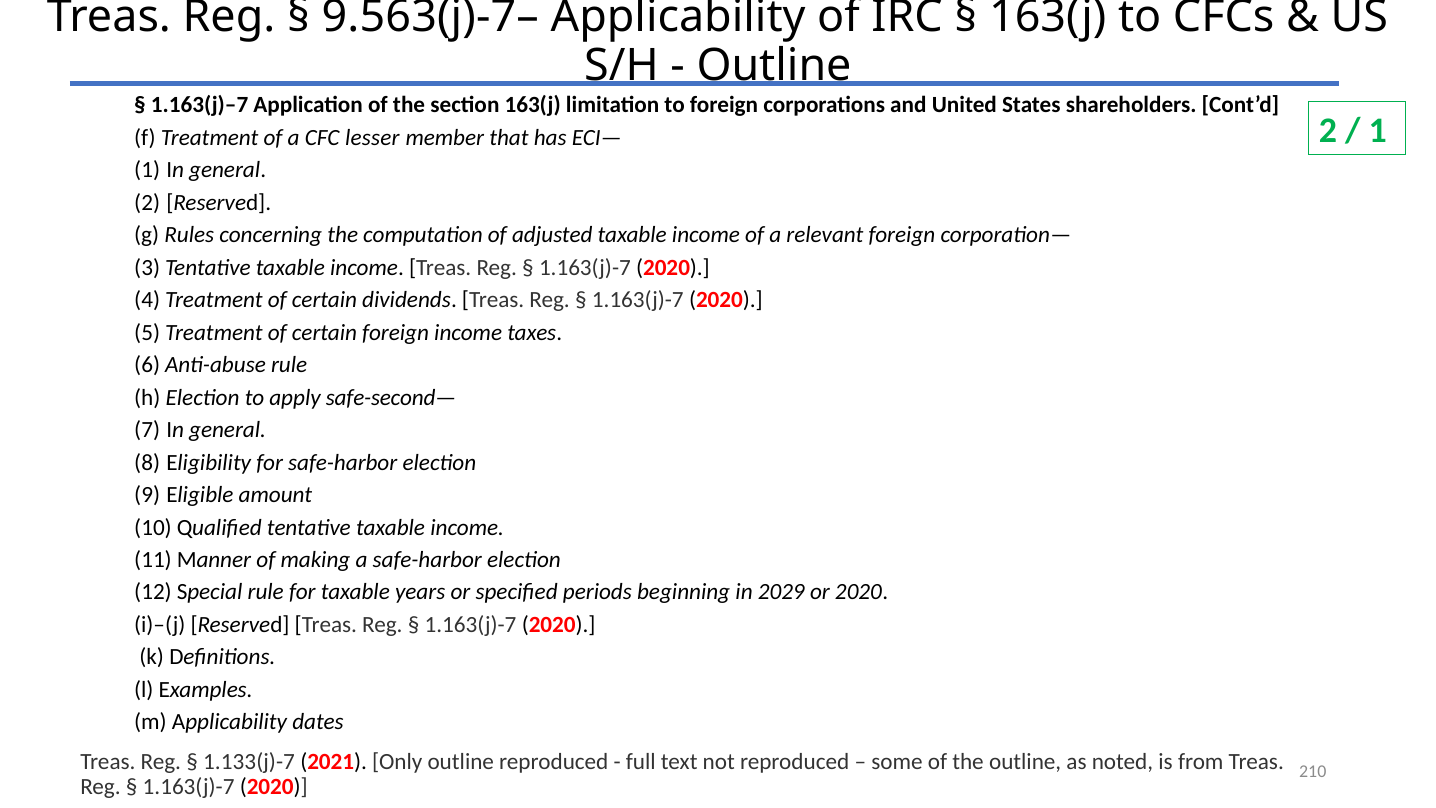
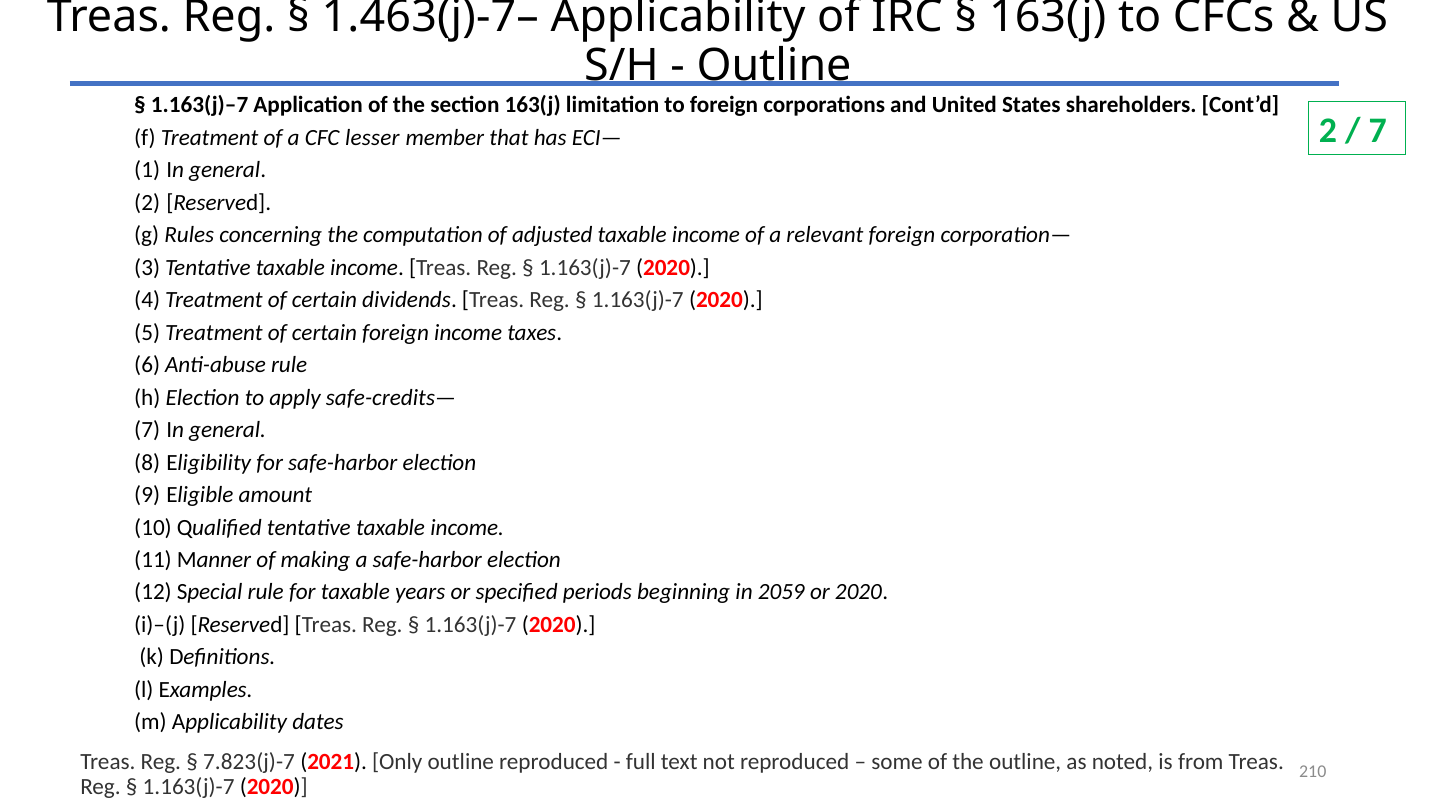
9.563(j)-7–: 9.563(j)-7– -> 1.463(j)-7– (430, 17)
1: 1 -> 7 (1378, 130)
safe-second—: safe-second— -> safe-credits— (391, 397)
2029: 2029 -> 2059 (781, 592)
1.133(j)-7: 1.133(j)-7 -> 7.823(j)-7 (249, 762)
